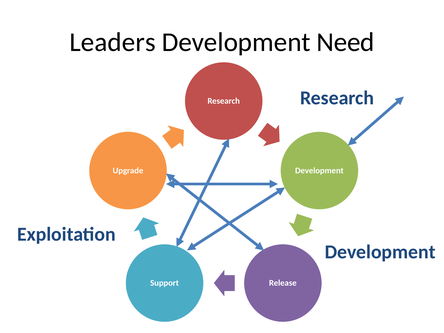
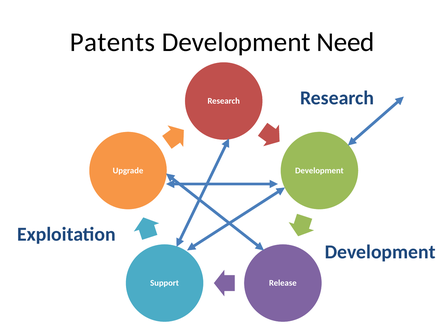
Leaders: Leaders -> Patents (112, 42)
